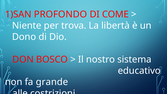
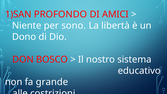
COME: COME -> AMICI (115, 14)
trova: trova -> sono (74, 26)
